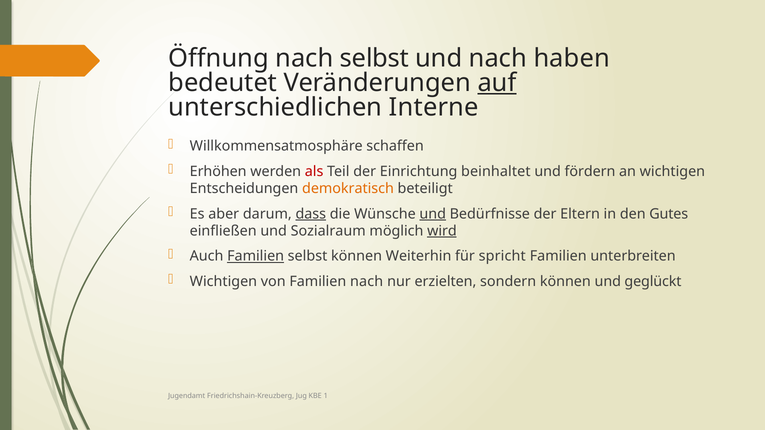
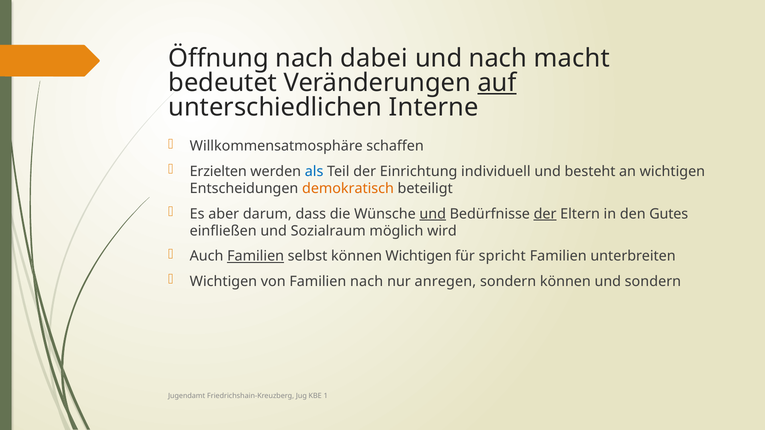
nach selbst: selbst -> dabei (374, 58)
haben: haben -> macht (572, 58)
Erhöhen: Erhöhen -> Erzielten (218, 172)
als colour: red -> blue (314, 172)
beinhaltet: beinhaltet -> individuell (496, 172)
fördern: fördern -> besteht (590, 172)
dass underline: present -> none (311, 214)
der underline: none -> present (545, 214)
wird underline: present -> none (442, 231)
können Weiterhin: Weiterhin -> Wichtigen (419, 256)
erzielten: erzielten -> anregen (445, 282)
und geglückt: geglückt -> sondern (653, 282)
